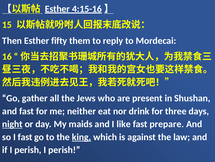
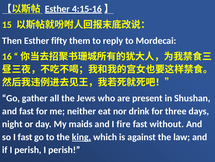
night underline: present -> none (12, 124)
like: like -> fire (124, 124)
prepare: prepare -> without (167, 124)
